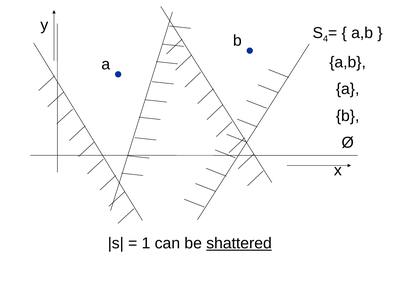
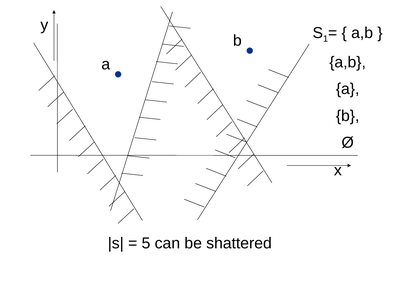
4: 4 -> 1 (326, 39)
1: 1 -> 5 (146, 243)
shattered underline: present -> none (239, 243)
